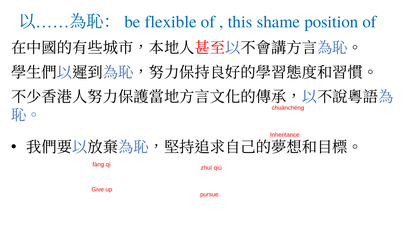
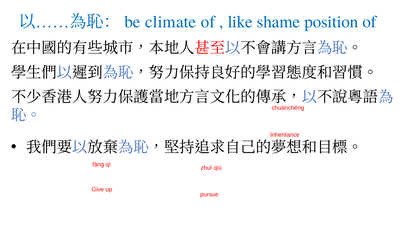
flexible: flexible -> climate (171, 22)
this: this -> like (240, 22)
